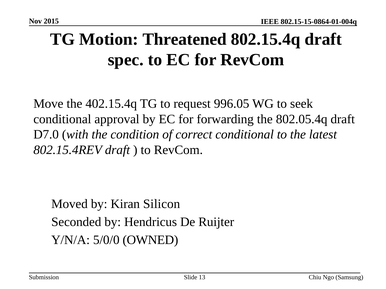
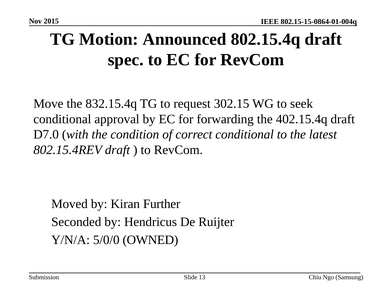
Threatened: Threatened -> Announced (185, 39)
402.15.4q: 402.15.4q -> 832.15.4q (111, 104)
996.05: 996.05 -> 302.15 (232, 104)
802.05.4q: 802.05.4q -> 402.15.4q (302, 119)
Silicon: Silicon -> Further (162, 204)
